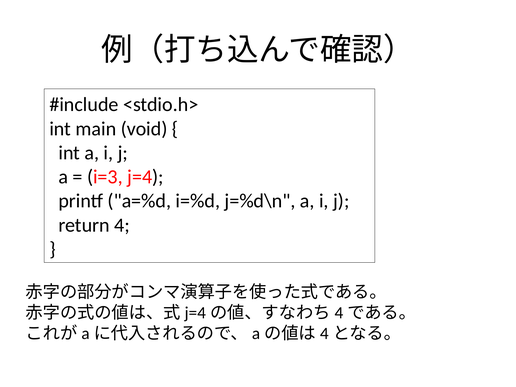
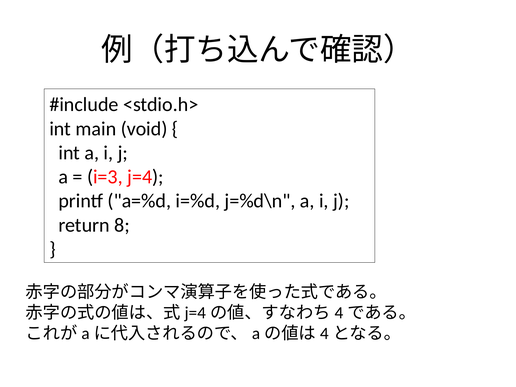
4: 4 -> 8 (122, 225)
